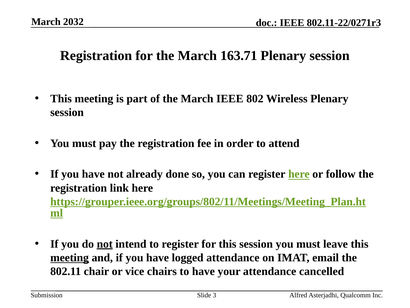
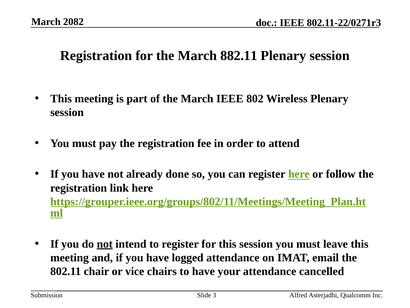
2032: 2032 -> 2082 (73, 22)
163.71: 163.71 -> 882.11 (239, 56)
meeting underline: present -> none (70, 257)
